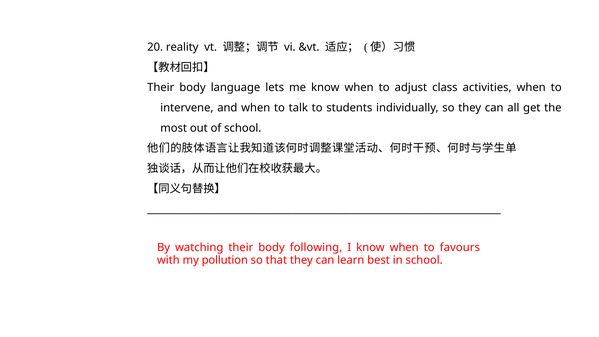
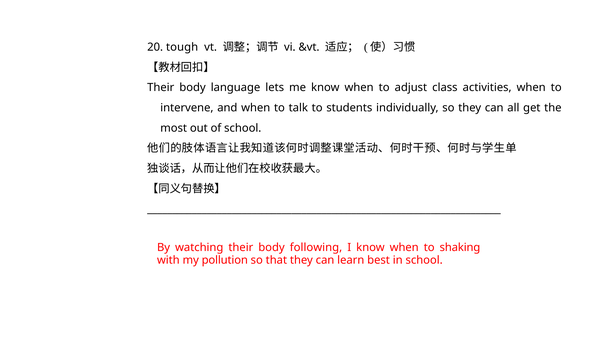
reality: reality -> tough (182, 47)
favours: favours -> shaking (460, 247)
